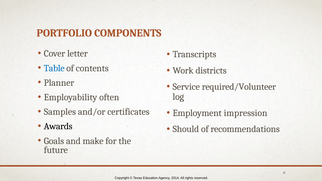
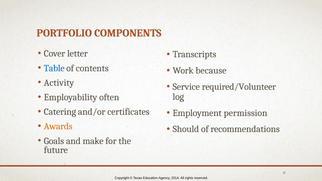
districts: districts -> because (211, 71)
Planner: Planner -> Activity (59, 83)
Samples: Samples -> Catering (60, 112)
impression: impression -> permission (246, 113)
Awards colour: black -> orange (58, 126)
